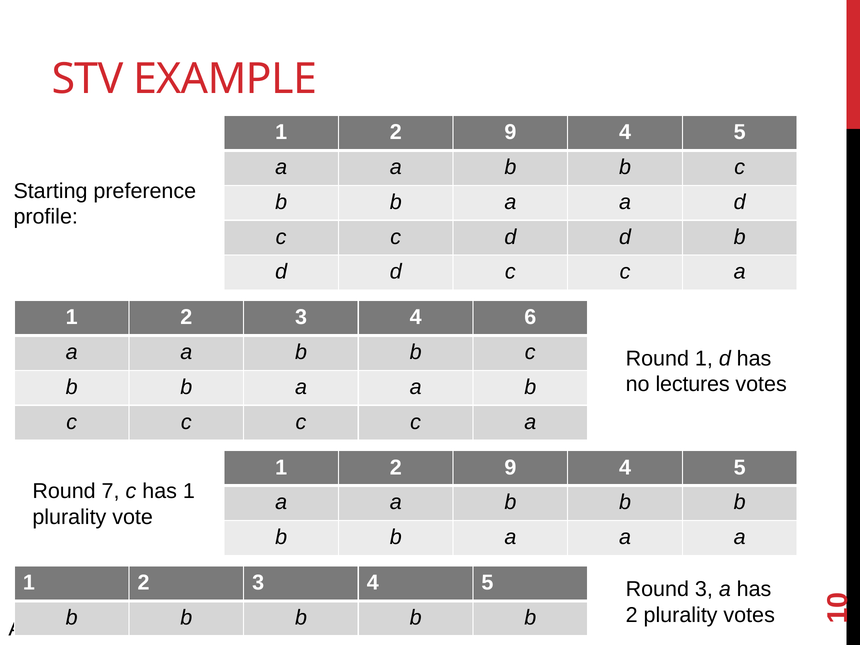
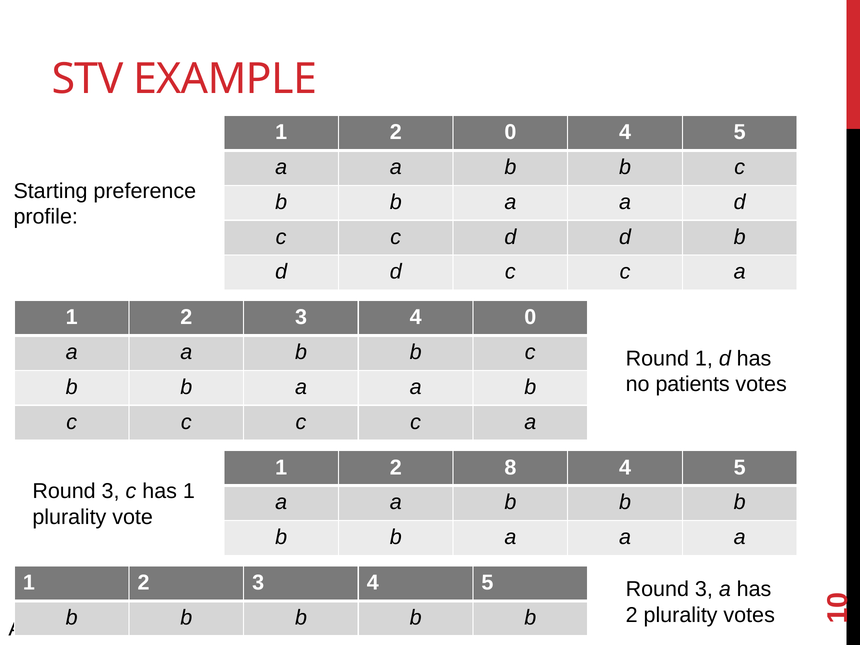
9: 9 -> 0 (510, 132)
4 6: 6 -> 0 (530, 317)
lectures: lectures -> patients (693, 384)
9: 9 -> 8 (510, 467)
7: 7 -> 3 (111, 491)
